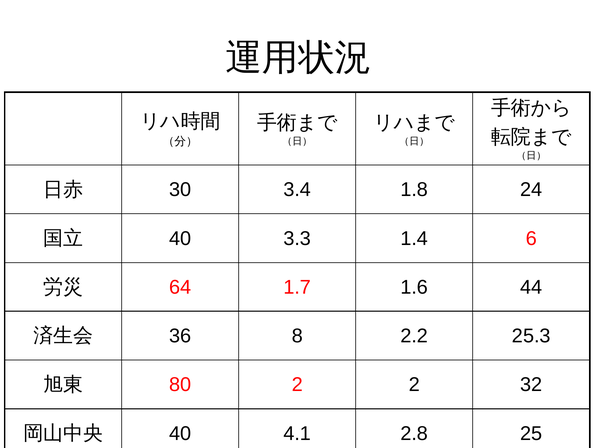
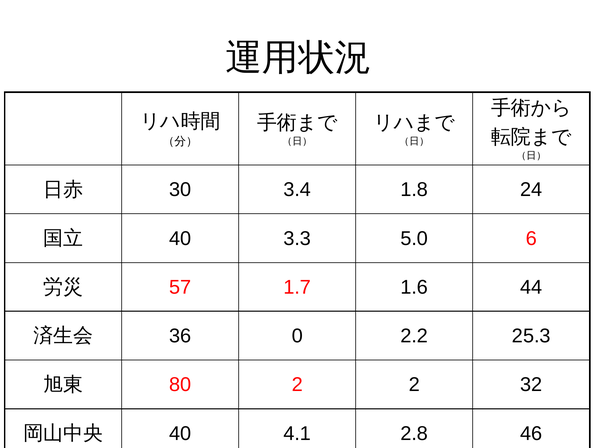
1.4: 1.4 -> 5.0 (414, 238)
64: 64 -> 57 (180, 287)
8: 8 -> 0 (297, 336)
25: 25 -> 46 (531, 433)
